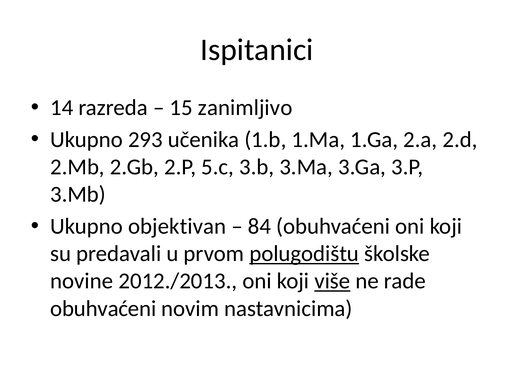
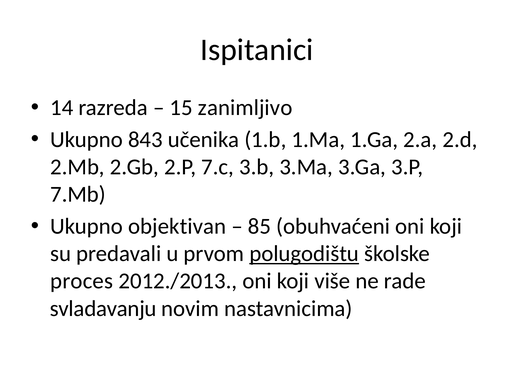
293: 293 -> 843 (145, 140)
5.c: 5.c -> 7.c (218, 167)
3.Mb: 3.Mb -> 7.Mb (78, 195)
84: 84 -> 85 (259, 227)
novine: novine -> proces (82, 281)
više underline: present -> none (332, 281)
obuhvaćeni: obuhvaćeni -> svladavanju (103, 309)
